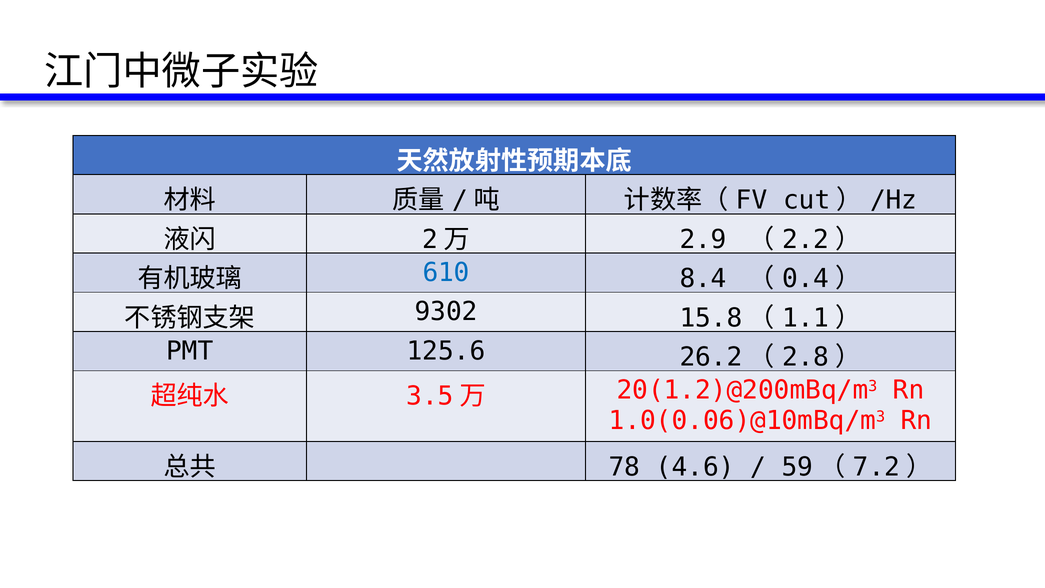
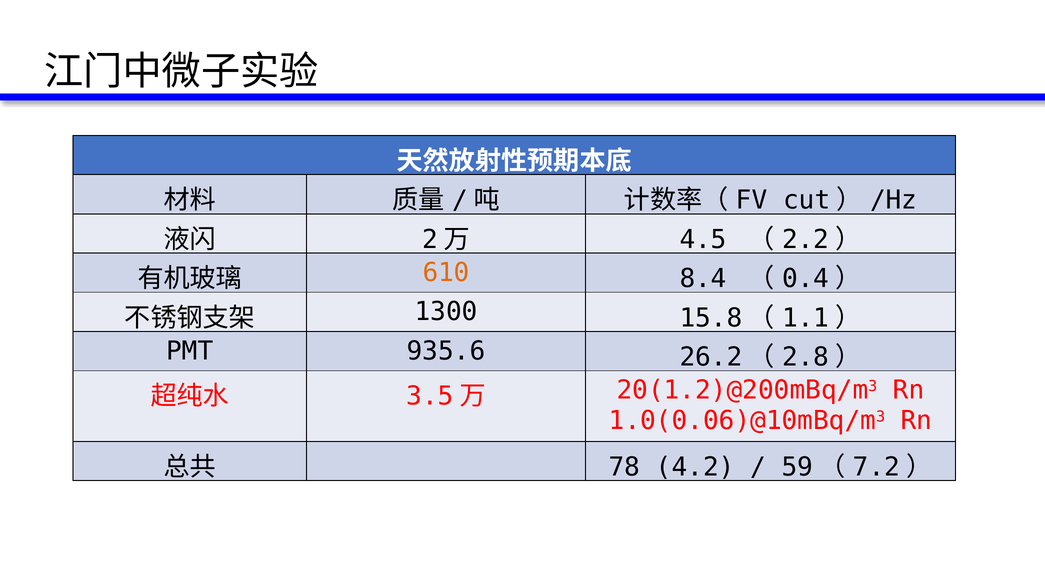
2.9: 2.9 -> 4.5 (703, 239)
610 colour: blue -> orange (446, 273)
9302: 9302 -> 1300 (446, 312)
125.6: 125.6 -> 935.6 (446, 351)
4.6: 4.6 -> 4.2 (695, 467)
